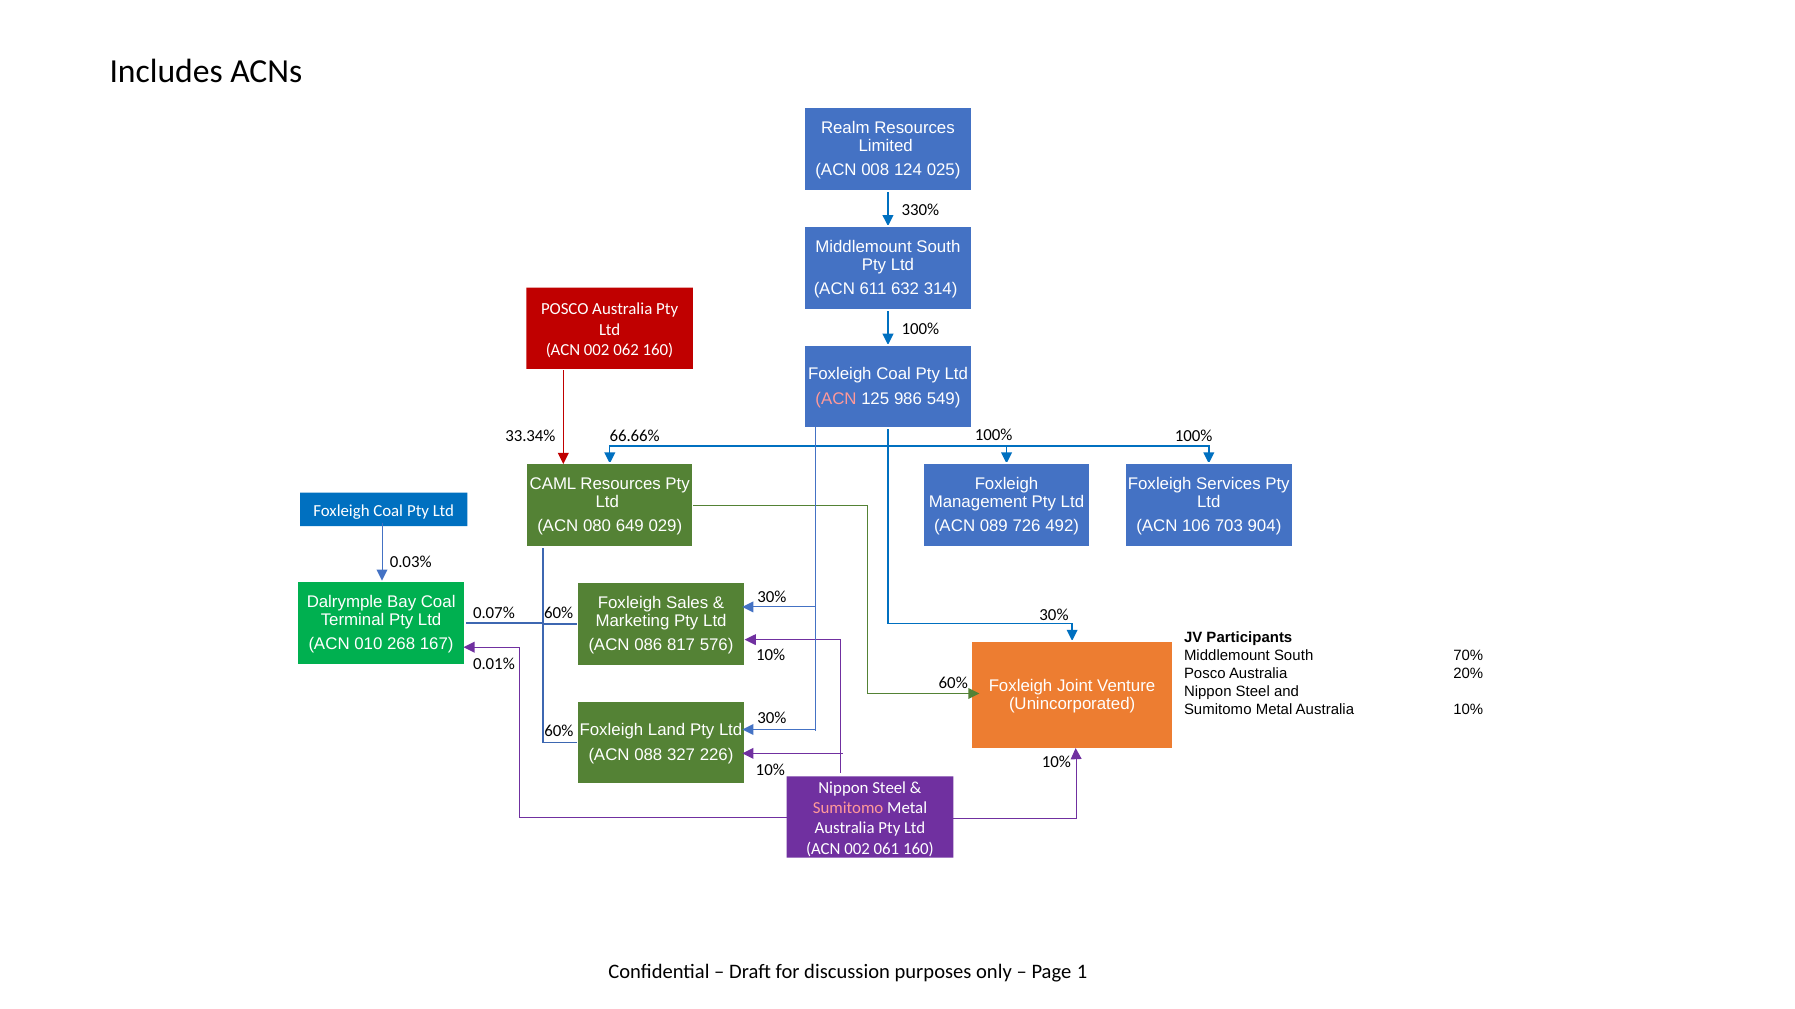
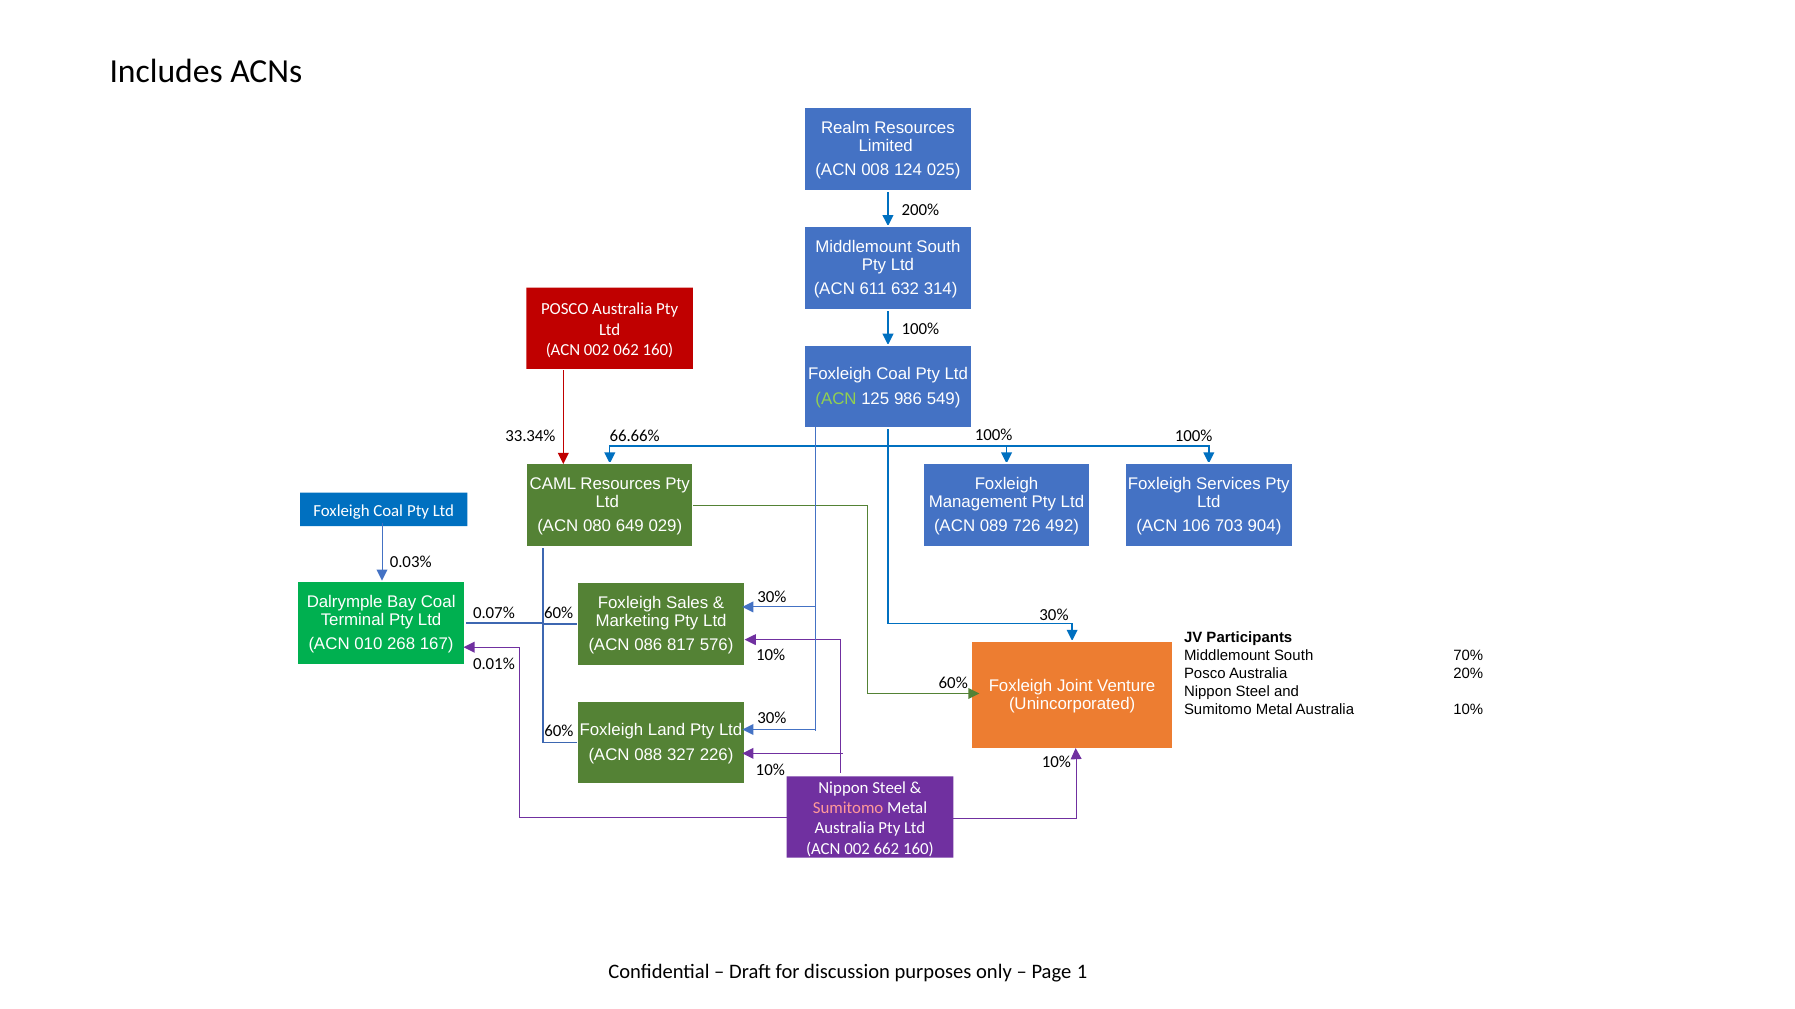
330%: 330% -> 200% (920, 210)
ACN colour: pink -> light green (836, 399)
061: 061 -> 662 (886, 849)
